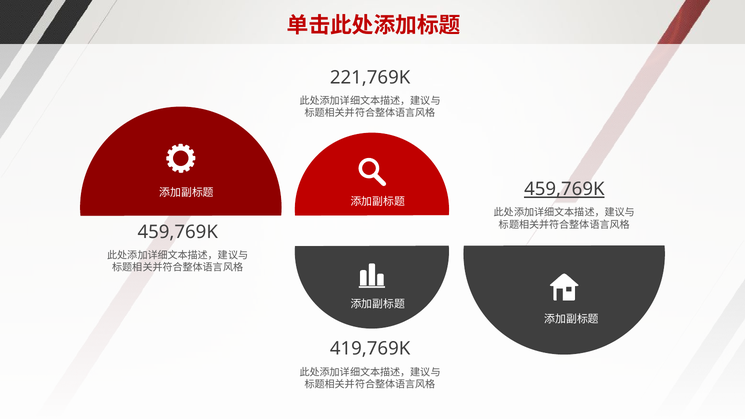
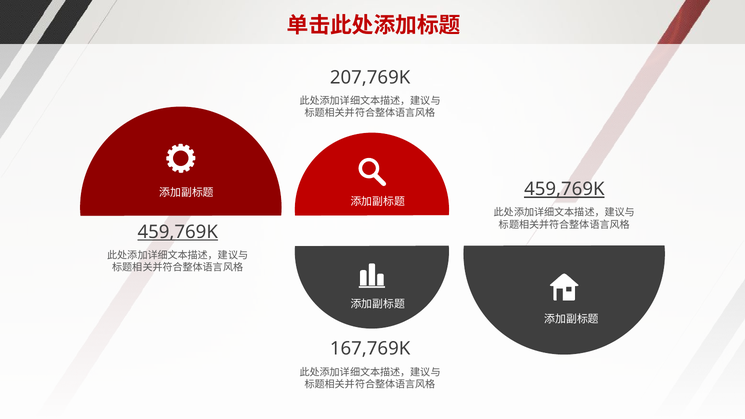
221,769K: 221,769K -> 207,769K (370, 77)
459,769K underline: none -> present (178, 232)
419,769K: 419,769K -> 167,769K (370, 349)
